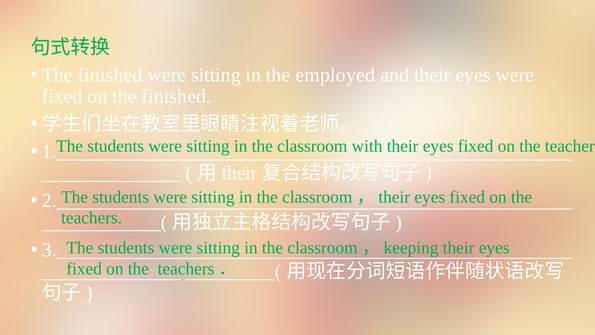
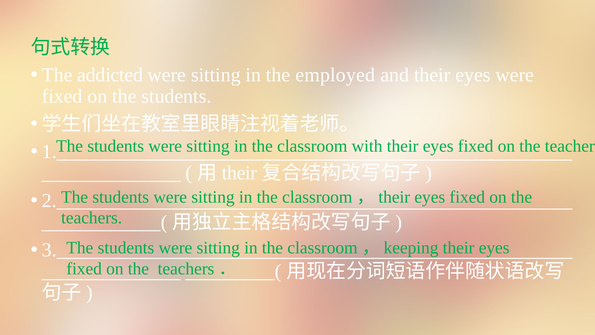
finished: finished -> addicted (110, 75)
on the finished: finished -> students (176, 96)
